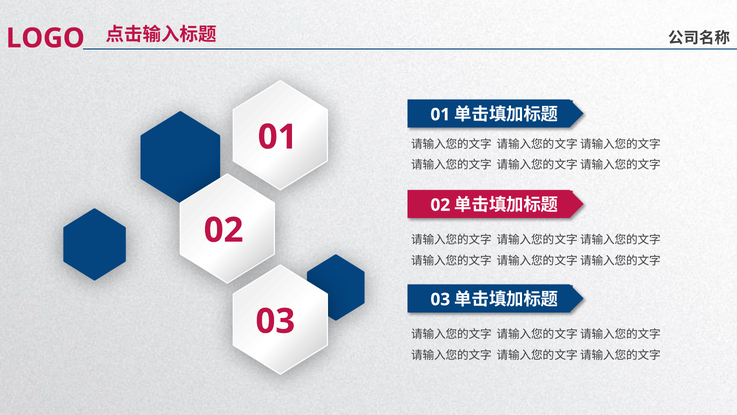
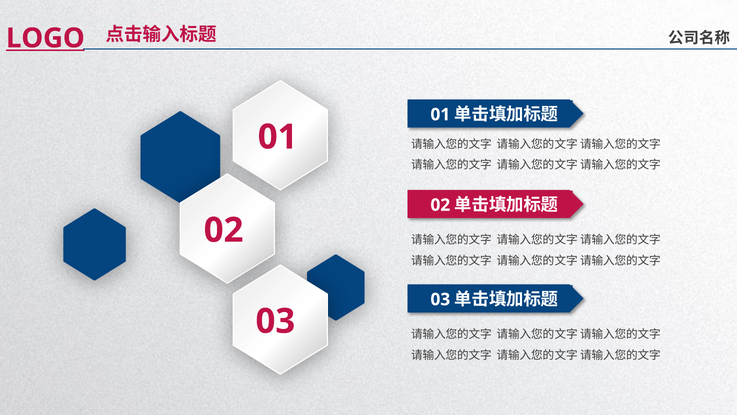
LOGO underline: none -> present (45, 38)
